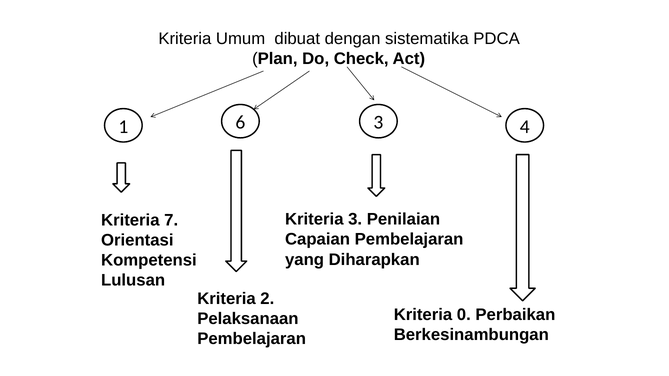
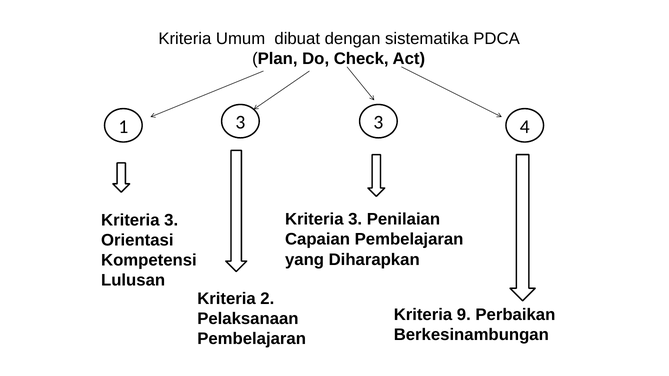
1 6: 6 -> 3 (240, 123)
7: 7 -> 3 (171, 220)
0: 0 -> 9 (464, 315)
